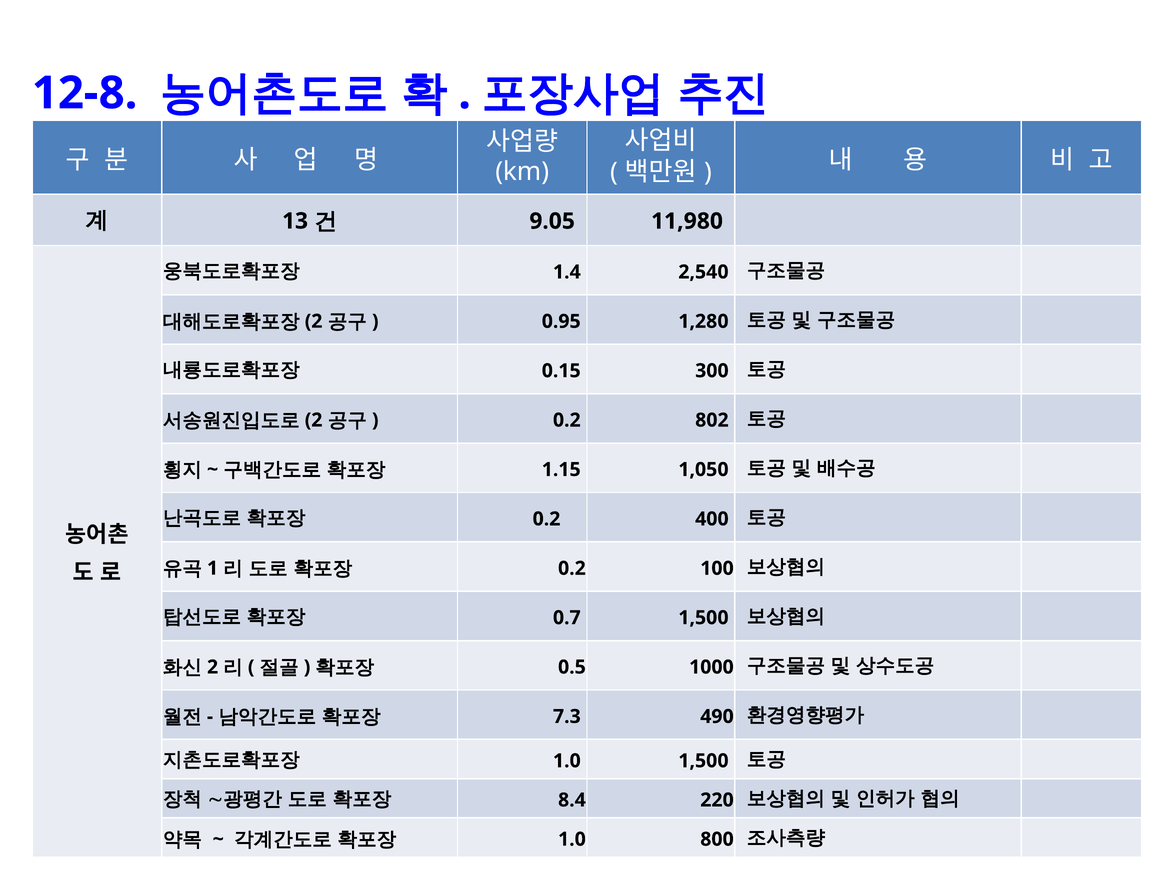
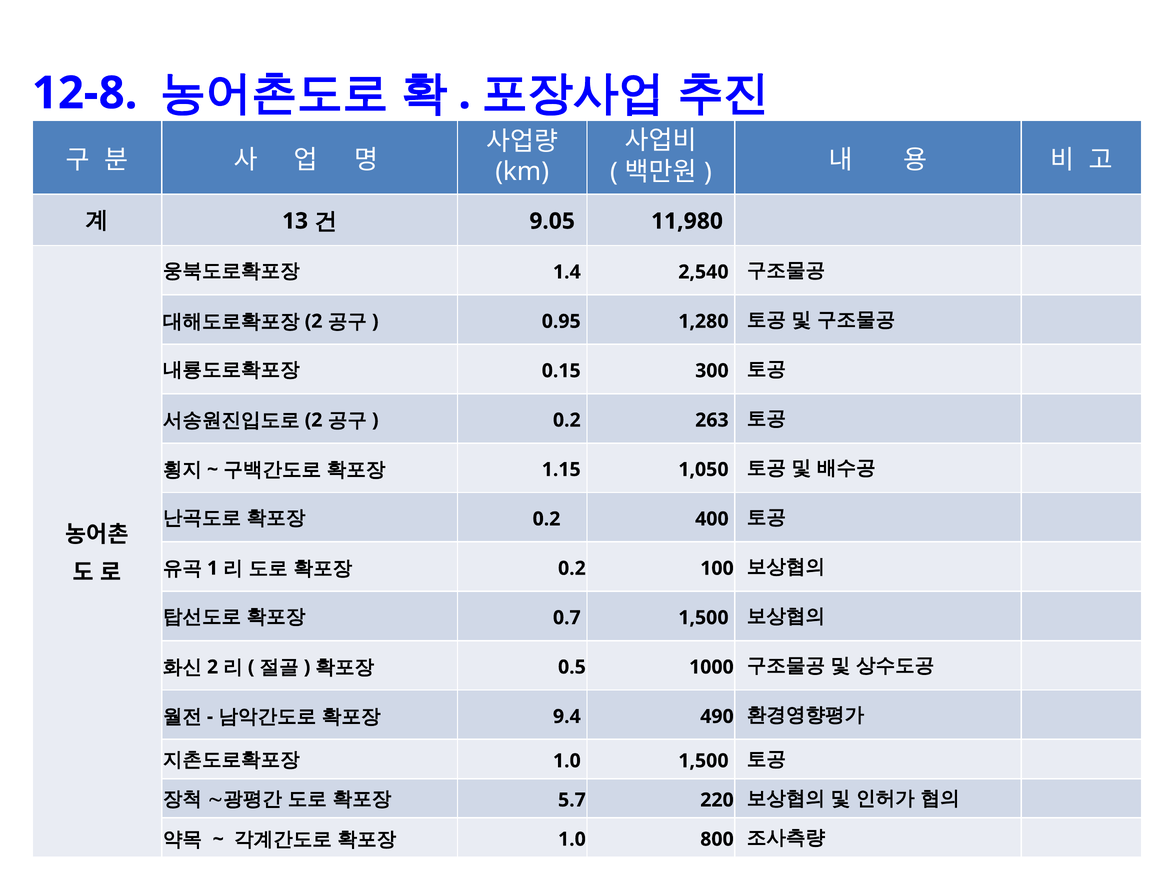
802: 802 -> 263 (712, 420)
7.3: 7.3 -> 9.4 (567, 716)
8.4: 8.4 -> 5.7 (572, 800)
